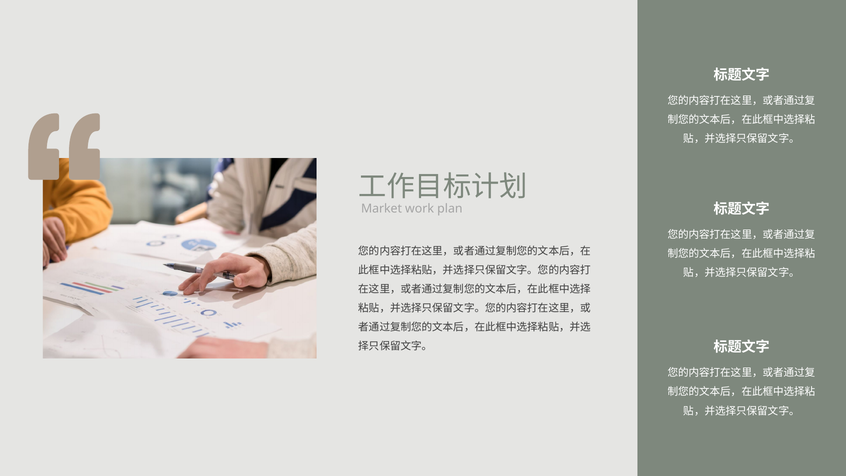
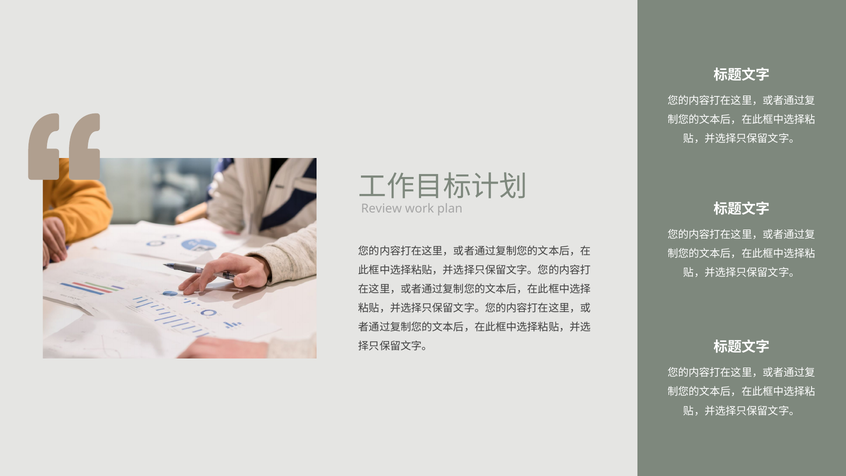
Market: Market -> Review (381, 208)
